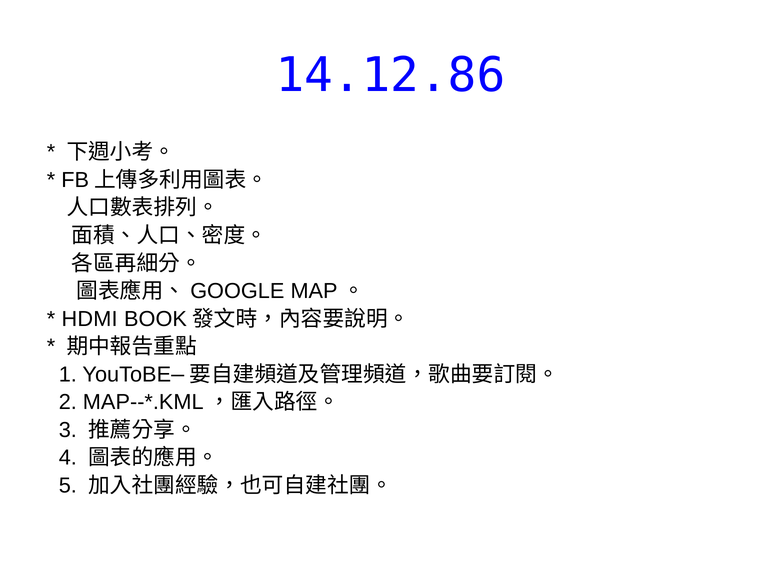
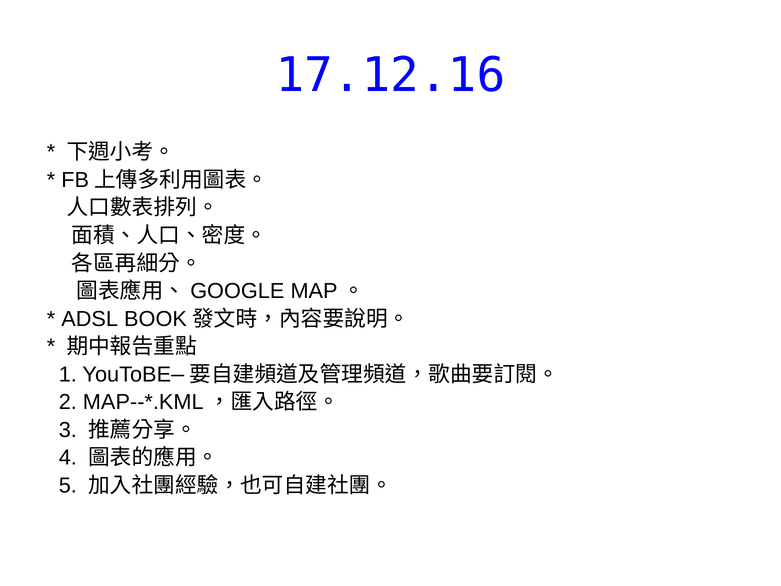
14.12.86: 14.12.86 -> 17.12.16 (390, 76)
HDMI: HDMI -> ADSL (90, 319)
